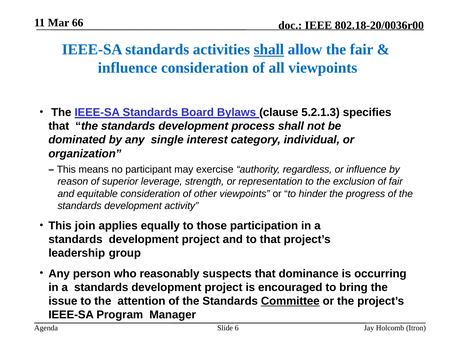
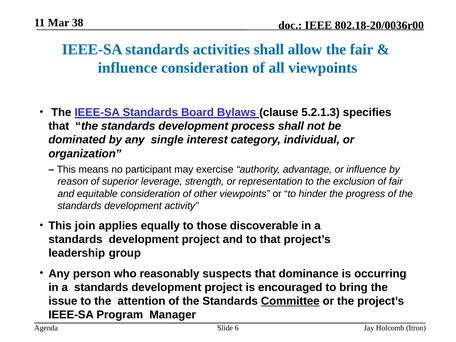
66: 66 -> 38 (78, 23)
shall underline: present -> none (269, 50)
regardless: regardless -> advantage (307, 169)
participation: participation -> discoverable (264, 226)
